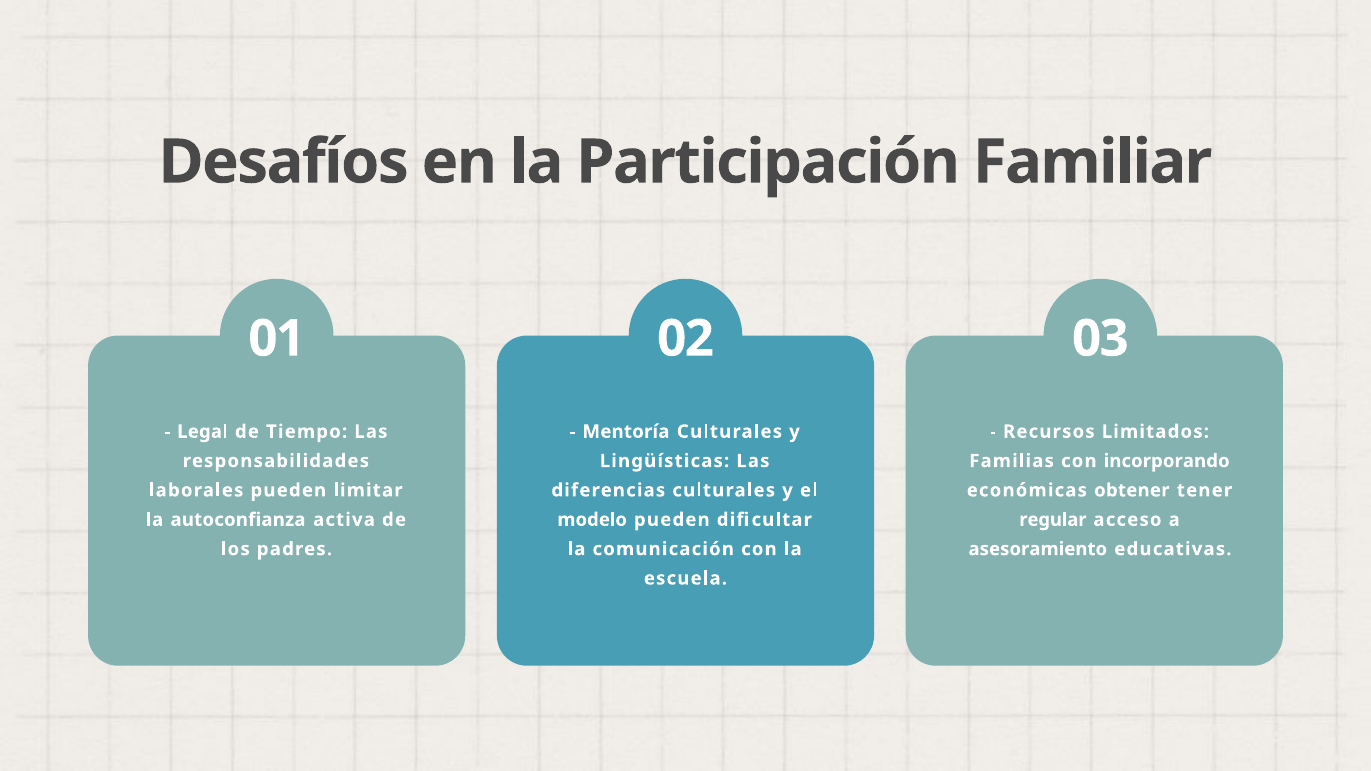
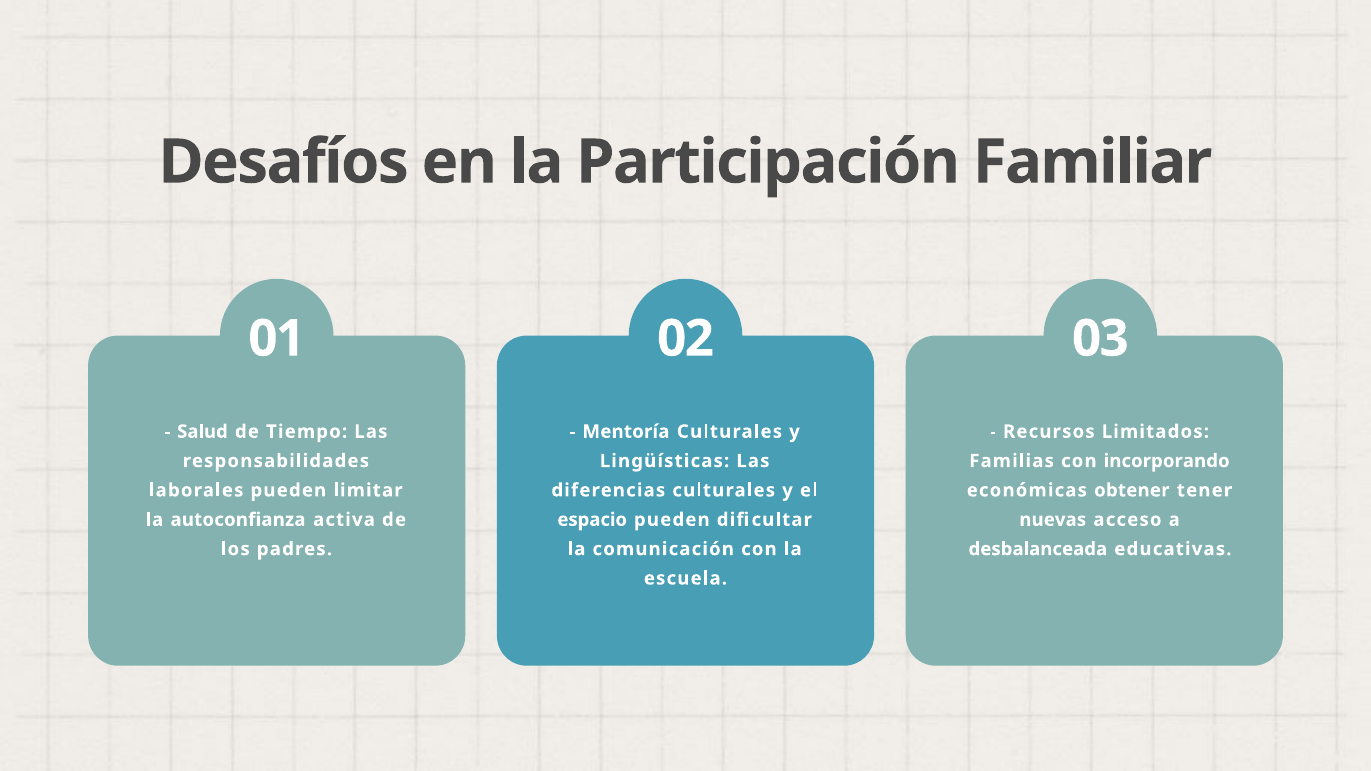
Legal: Legal -> Salud (202, 432)
modelo: modelo -> espacio (592, 520)
regular: regular -> nuevas (1053, 520)
asesoramiento: asesoramiento -> desbalanceada (1038, 549)
